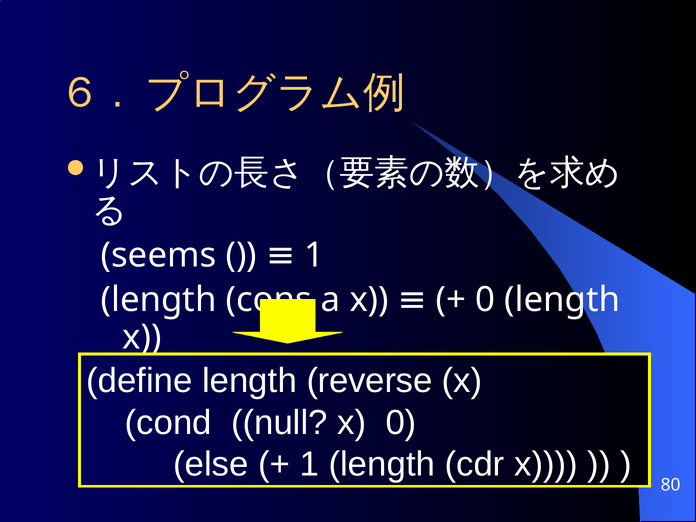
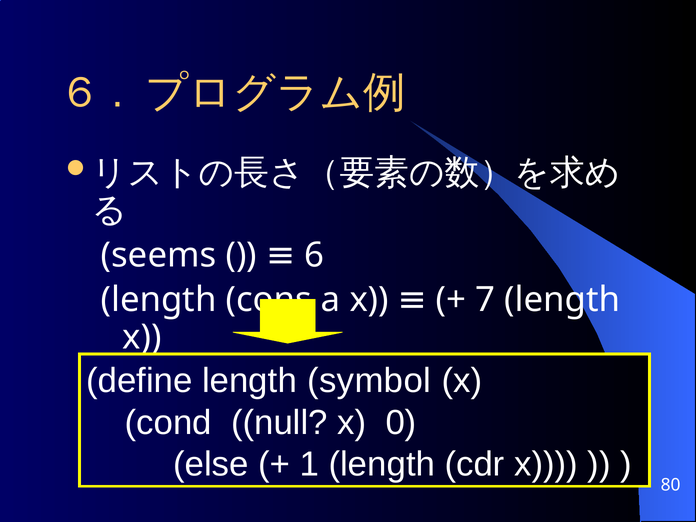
1: 1 -> 6 (314, 255)
0: 0 -> 7 (485, 300)
reverse: reverse -> symbol (369, 381)
